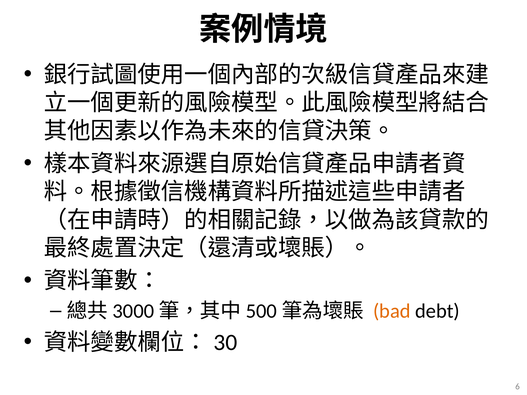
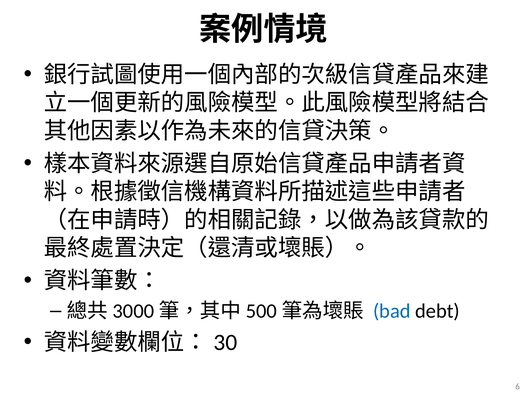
bad colour: orange -> blue (392, 311)
